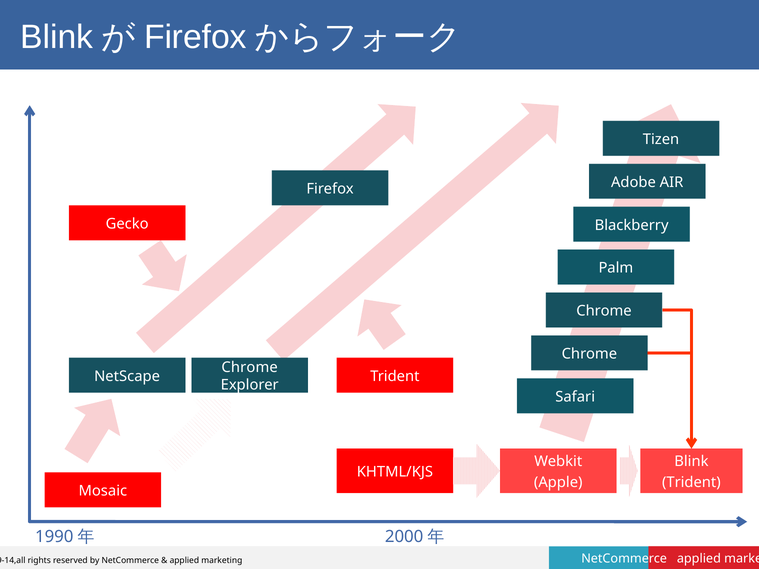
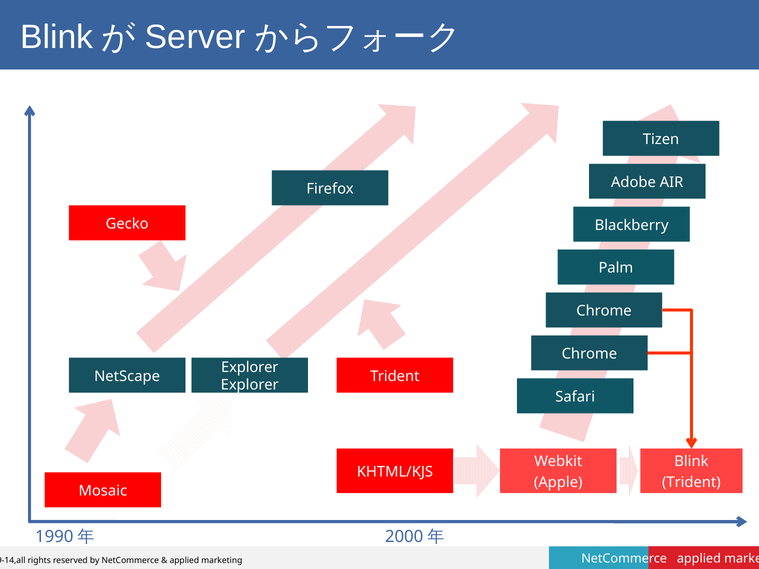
Firefox: Firefox -> Server (195, 37)
Chrome: Chrome -> Explorer (250, 368)
